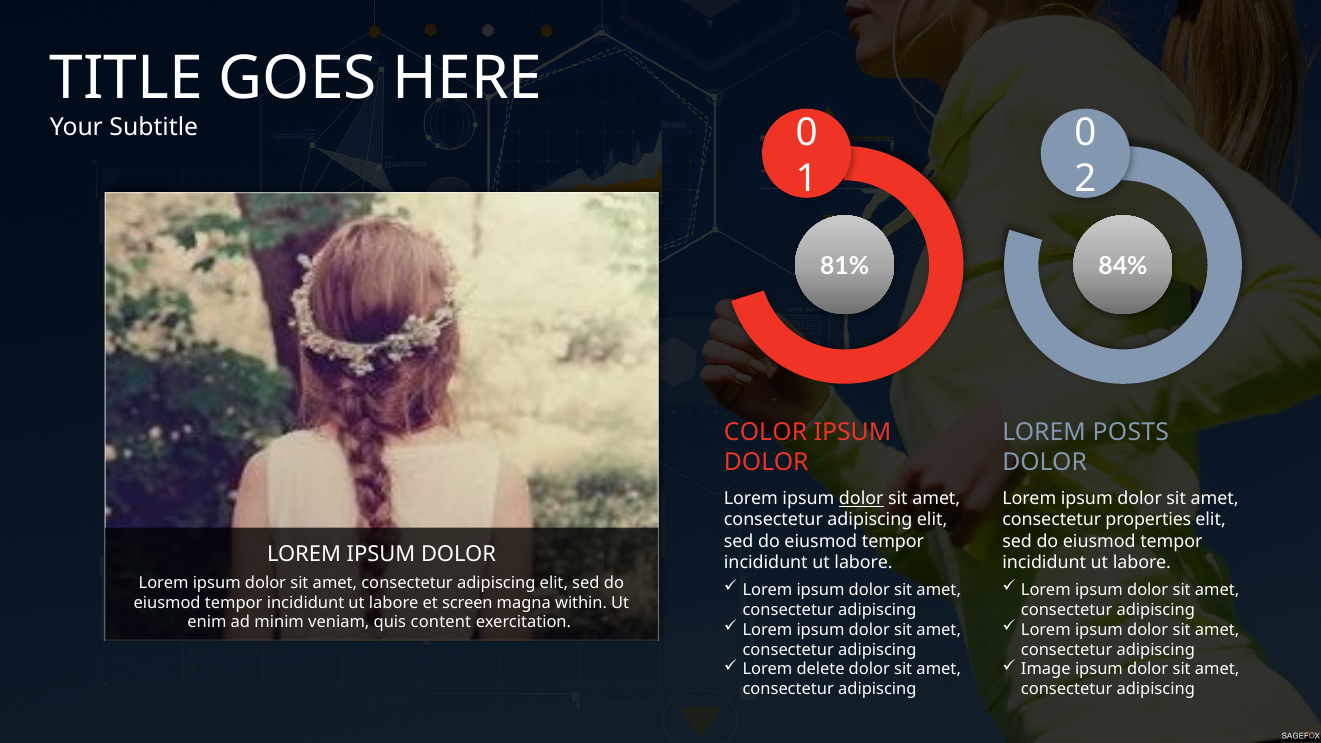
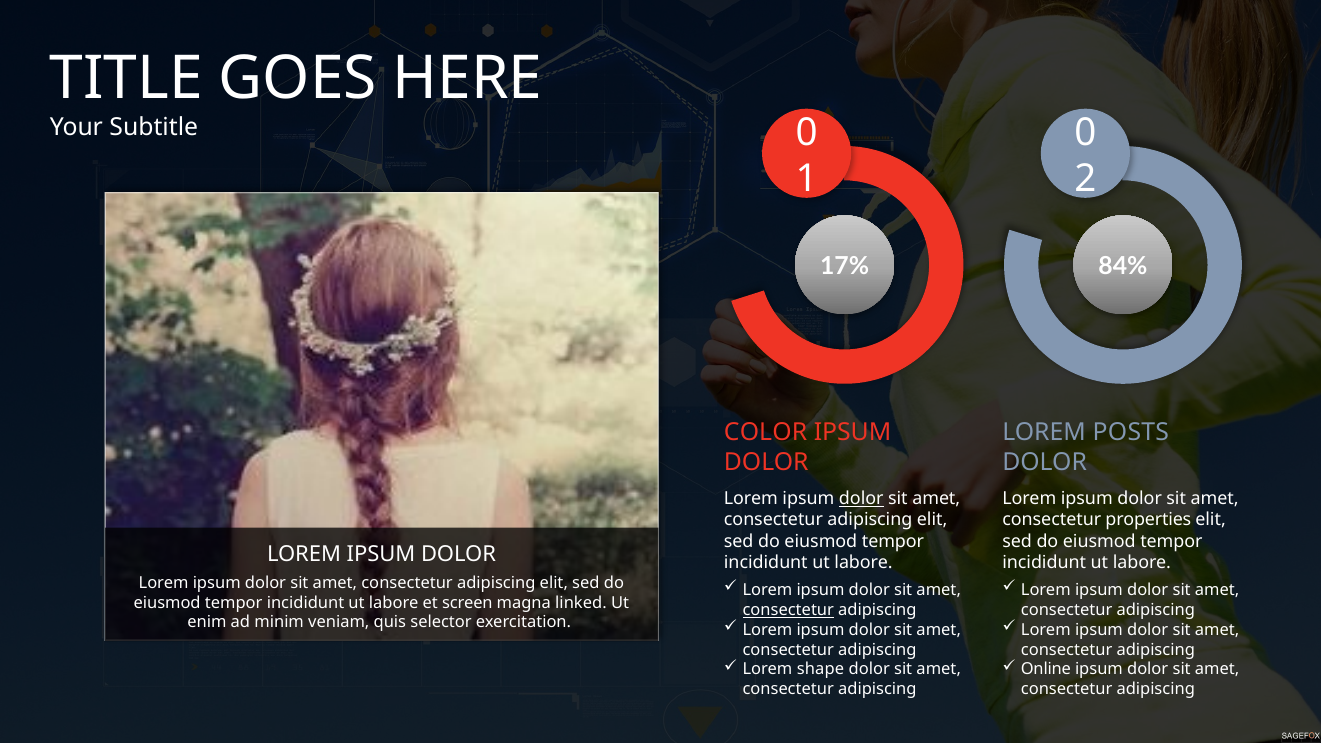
81%: 81% -> 17% (845, 267)
within: within -> linked (581, 603)
consectetur underline: none -> present (788, 610)
content: content -> selector (441, 623)
delete: delete -> shape (821, 670)
Image: Image -> Online (1046, 670)
